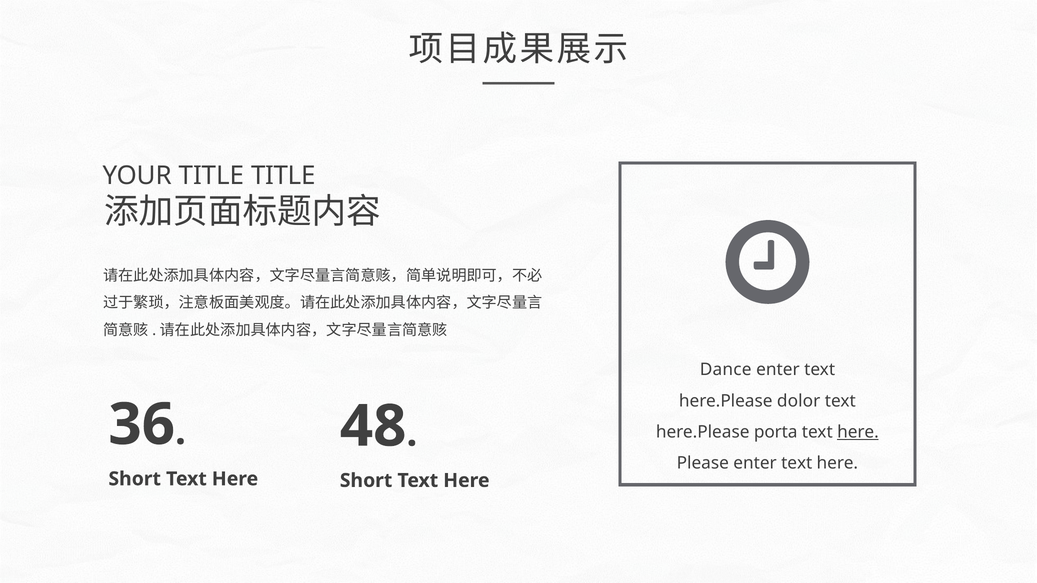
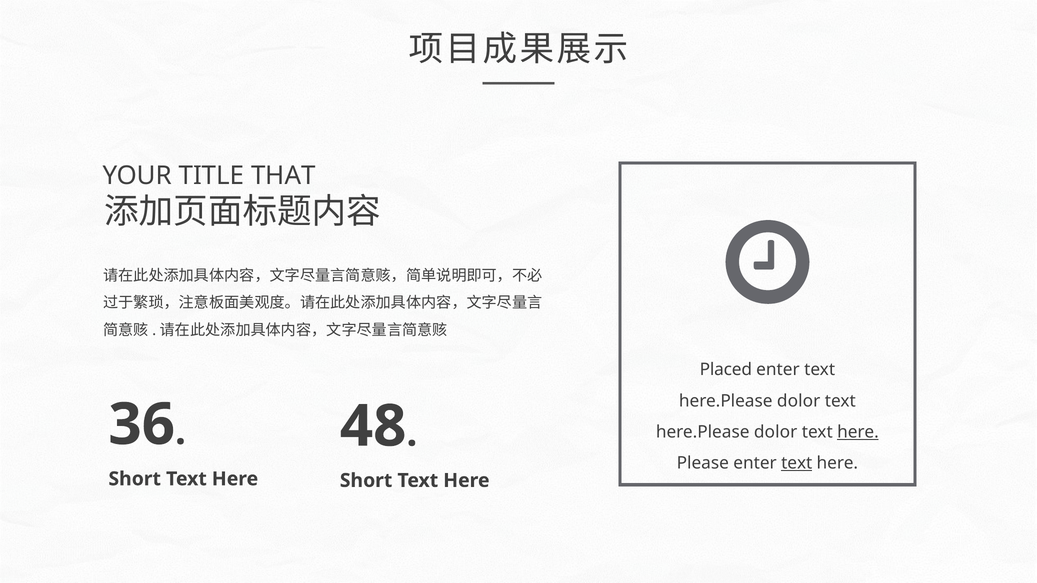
TITLE TITLE: TITLE -> THAT (283, 176)
Dance: Dance -> Placed (726, 370)
porta: porta -> dolor (776, 432)
text underline: none -> present (797, 463)
